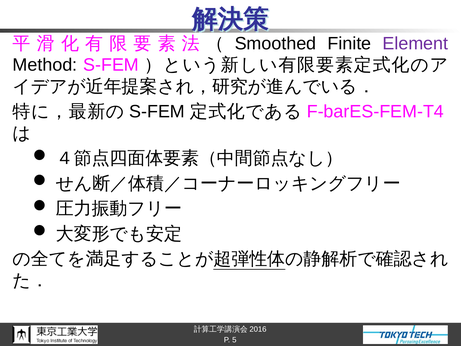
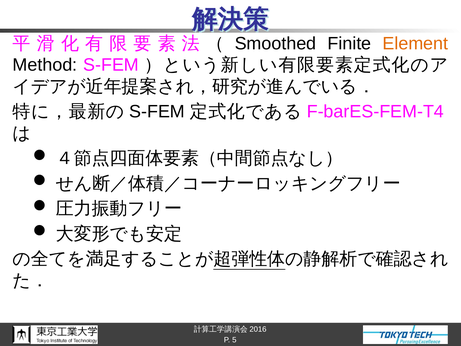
Element colour: purple -> orange (415, 43)
